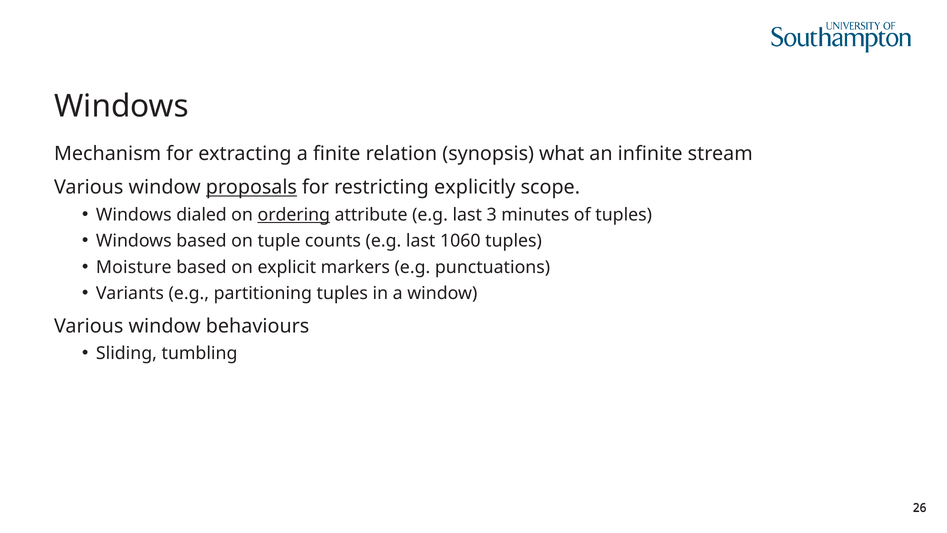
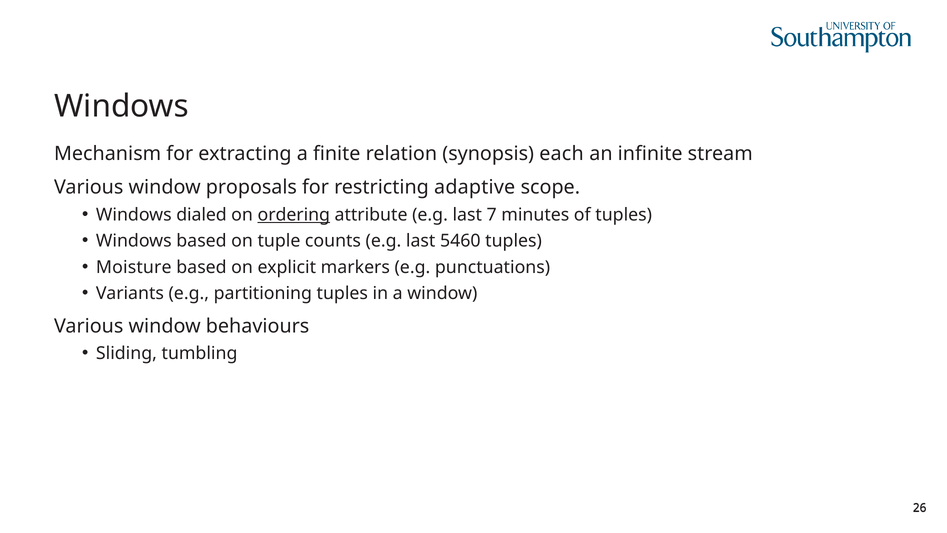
what: what -> each (561, 154)
proposals underline: present -> none (251, 187)
explicitly: explicitly -> adaptive (475, 187)
3: 3 -> 7 (492, 215)
1060: 1060 -> 5460 (460, 241)
